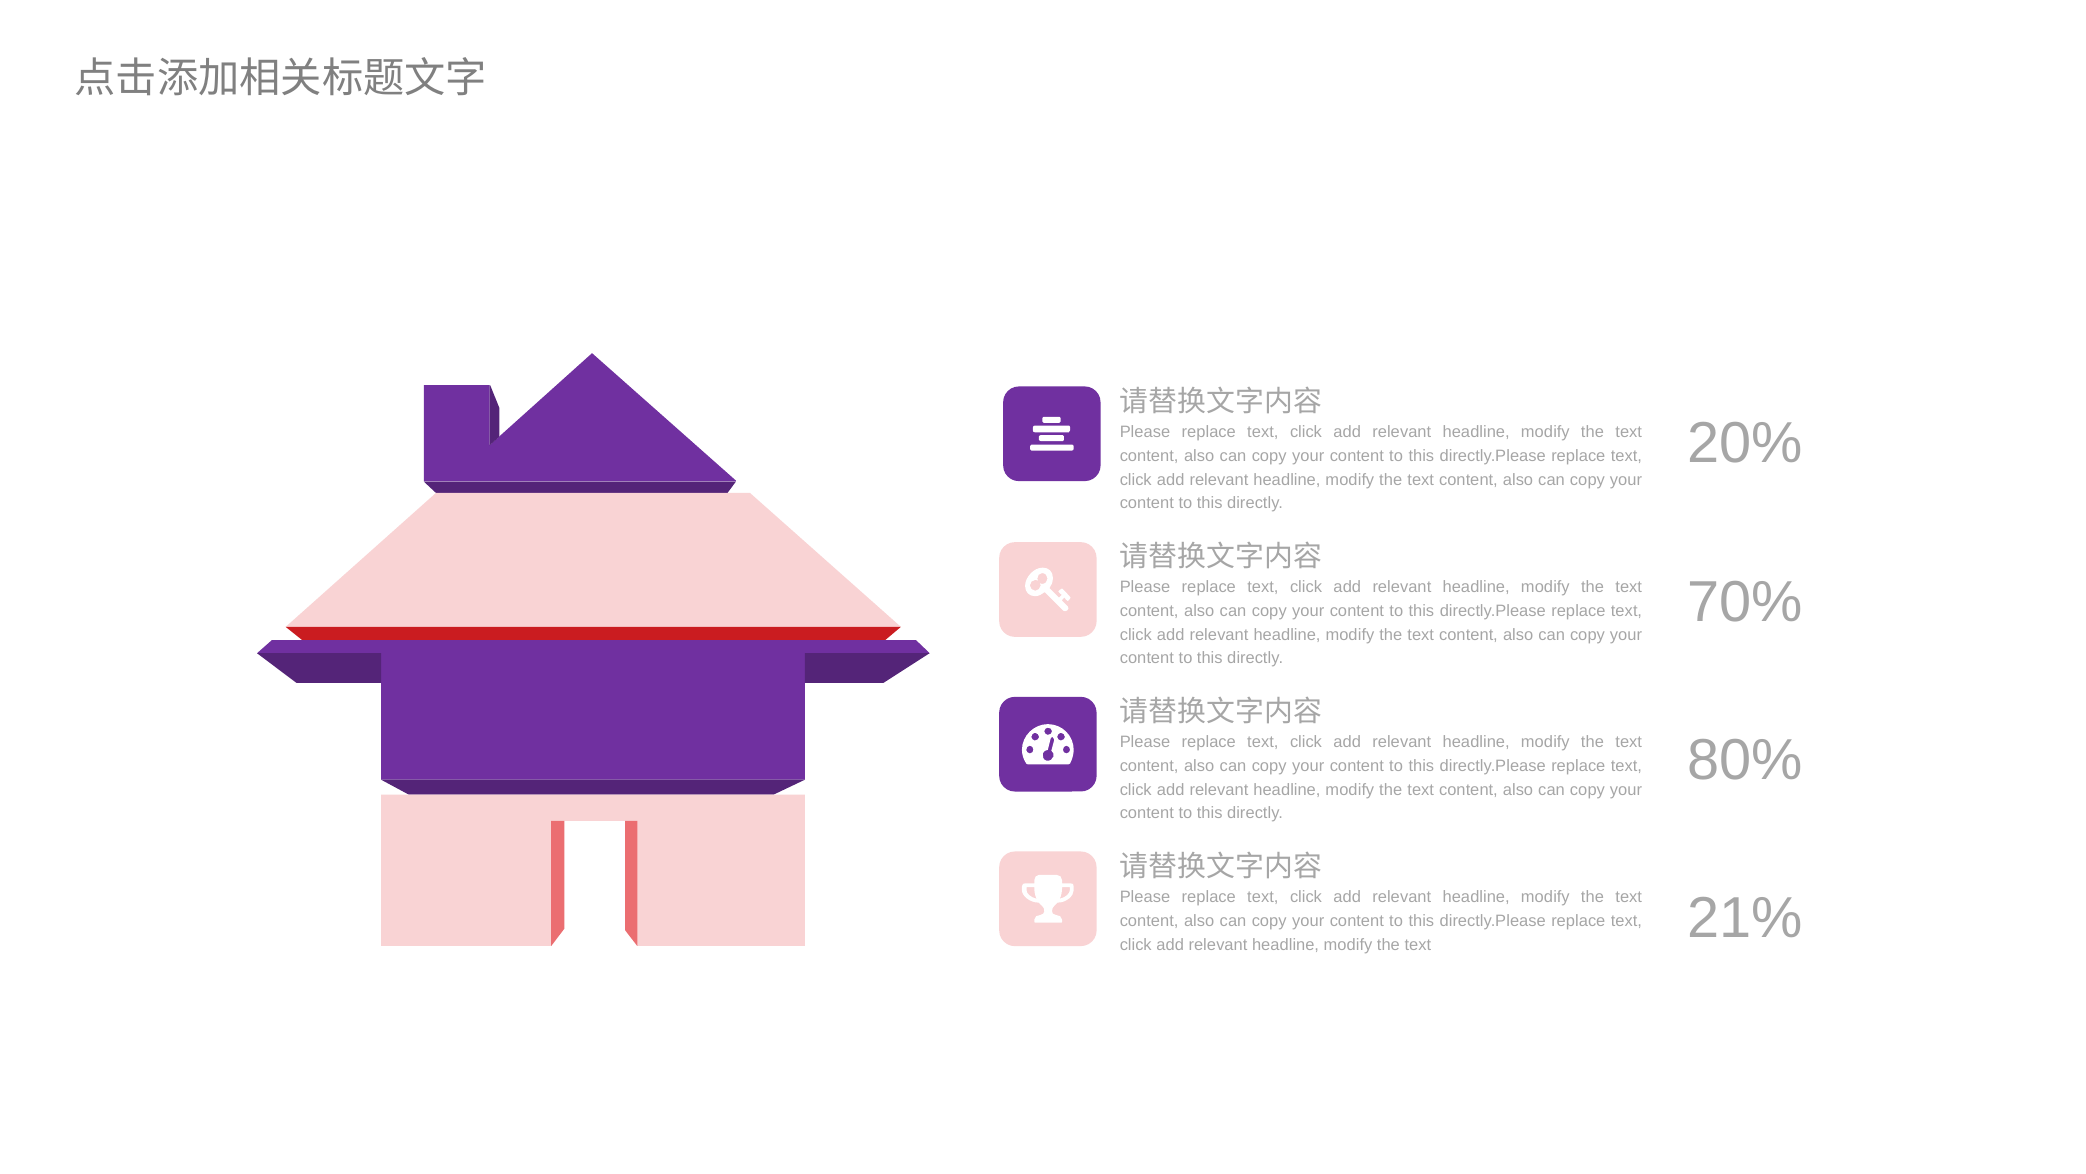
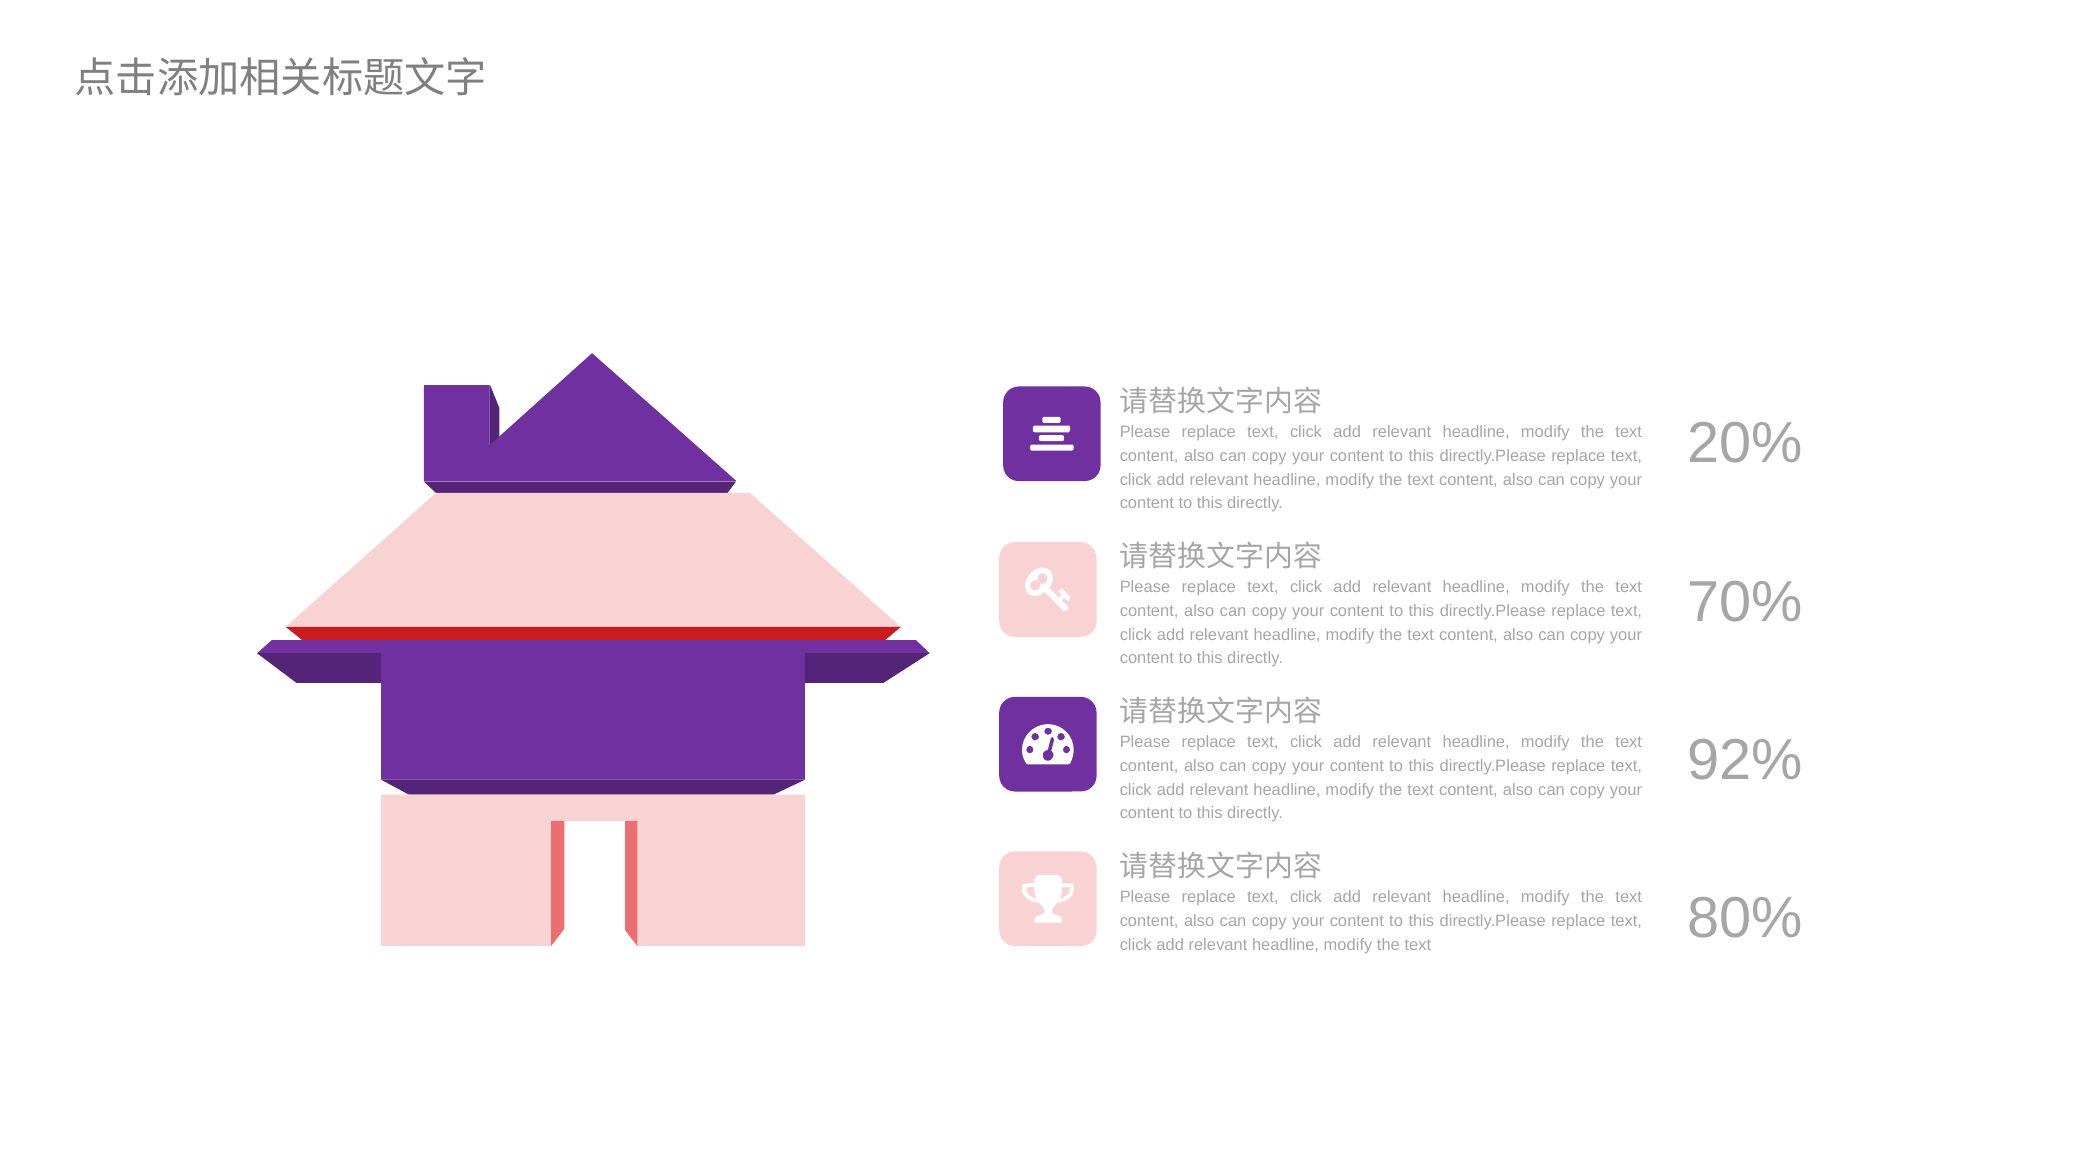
80%: 80% -> 92% (1745, 760)
21%: 21% -> 80% (1745, 918)
